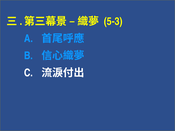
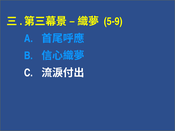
5-3: 5-3 -> 5-9 (113, 21)
